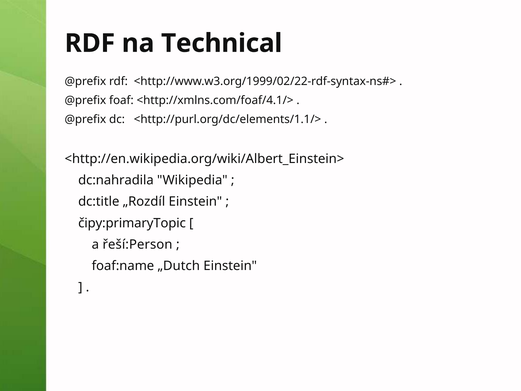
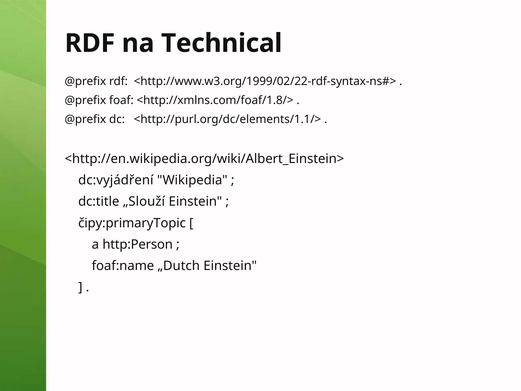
<http://xmlns.com/foaf/4.1/>: <http://xmlns.com/foaf/4.1/> -> <http://xmlns.com/foaf/1.8/> (215, 100)
dc:nahradila: dc:nahradila -> dc:vyjádření (116, 180)
„Rozdíl: „Rozdíl -> „Slouží (144, 202)
řeší:Person: řeší:Person -> http:Person (138, 244)
